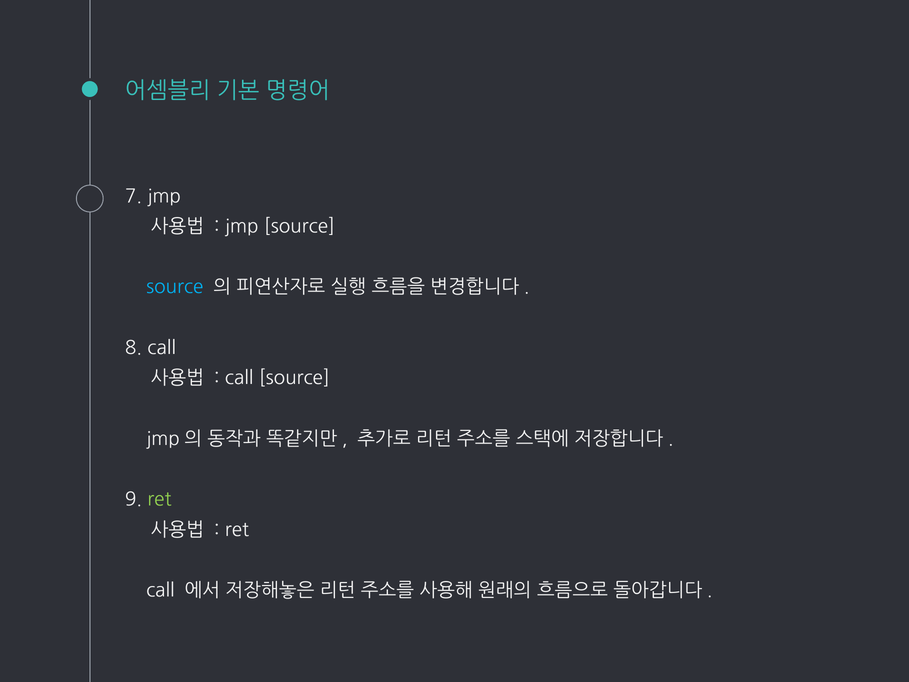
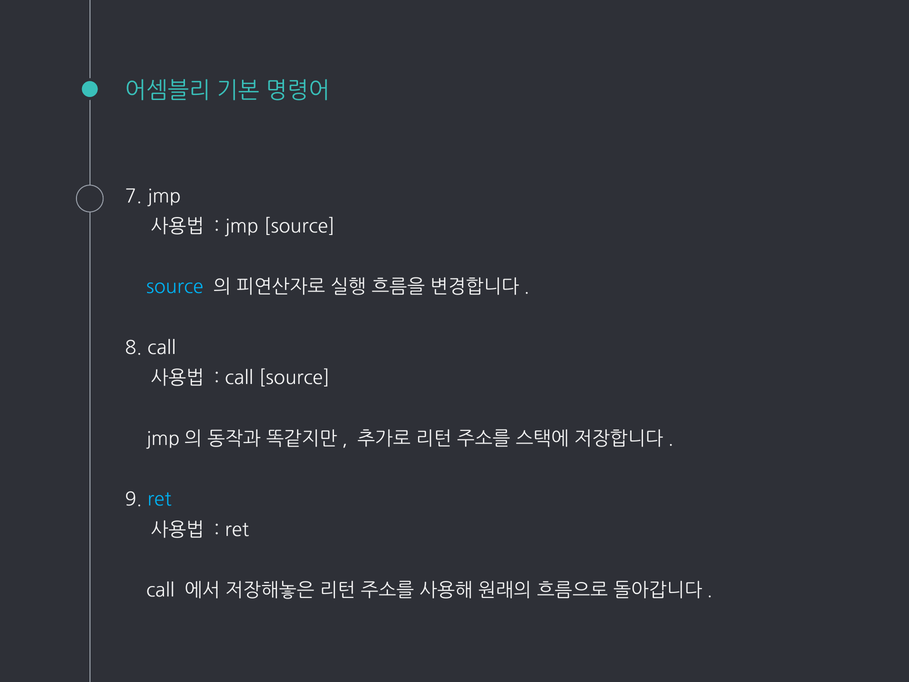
ret colour: light green -> light blue (159, 499)
